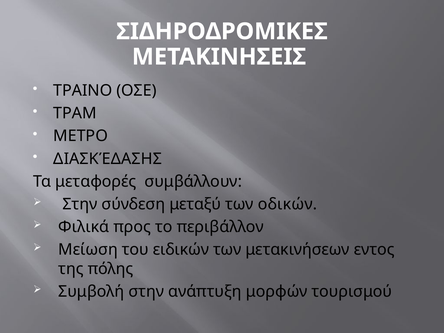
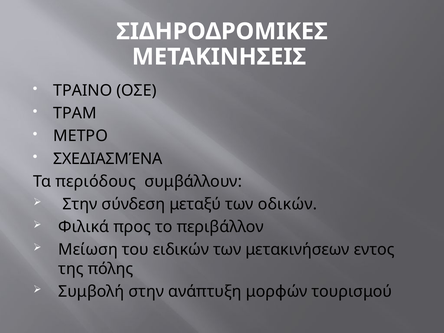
ΔΙΑΣΚΈΔΑΣΗΣ: ΔΙΑΣΚΈΔΑΣΗΣ -> ΣΧΕΔΙΑΣΜΈΝΑ (108, 159)
μεταφορές: μεταφορές -> περιόδους (96, 181)
